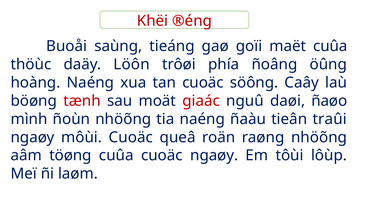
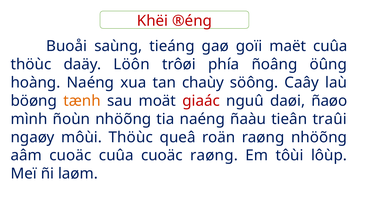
tan cuoäc: cuoäc -> chaùy (203, 83)
tænh colour: red -> orange (82, 101)
môùi Cuoäc: Cuoäc -> Thöùc (131, 137)
aâm töøng: töøng -> cuoäc (70, 156)
cuoäc ngaøy: ngaøy -> raøng (214, 156)
